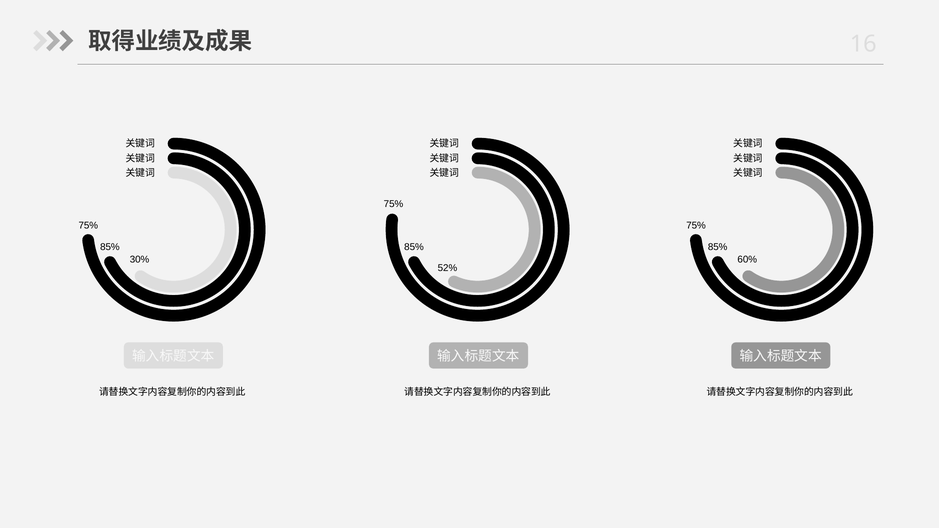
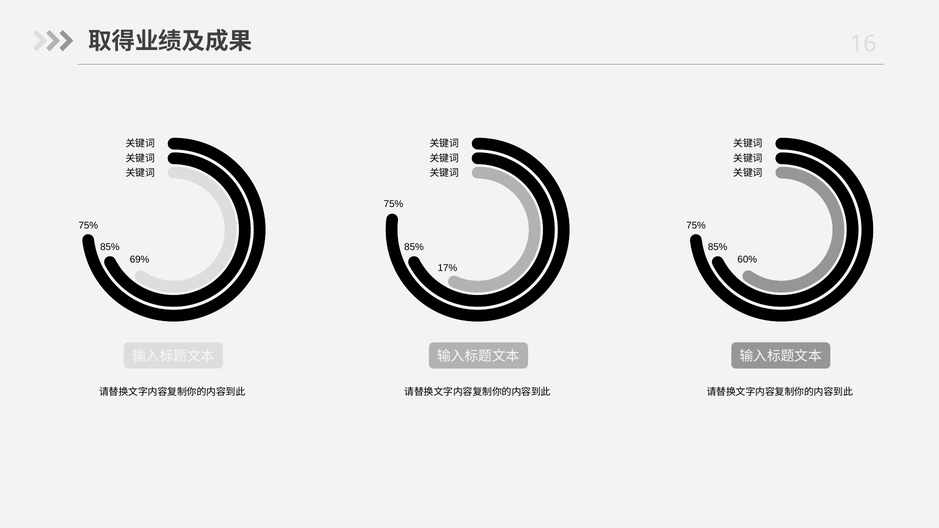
30%: 30% -> 69% (140, 259)
52%: 52% -> 17% (447, 268)
